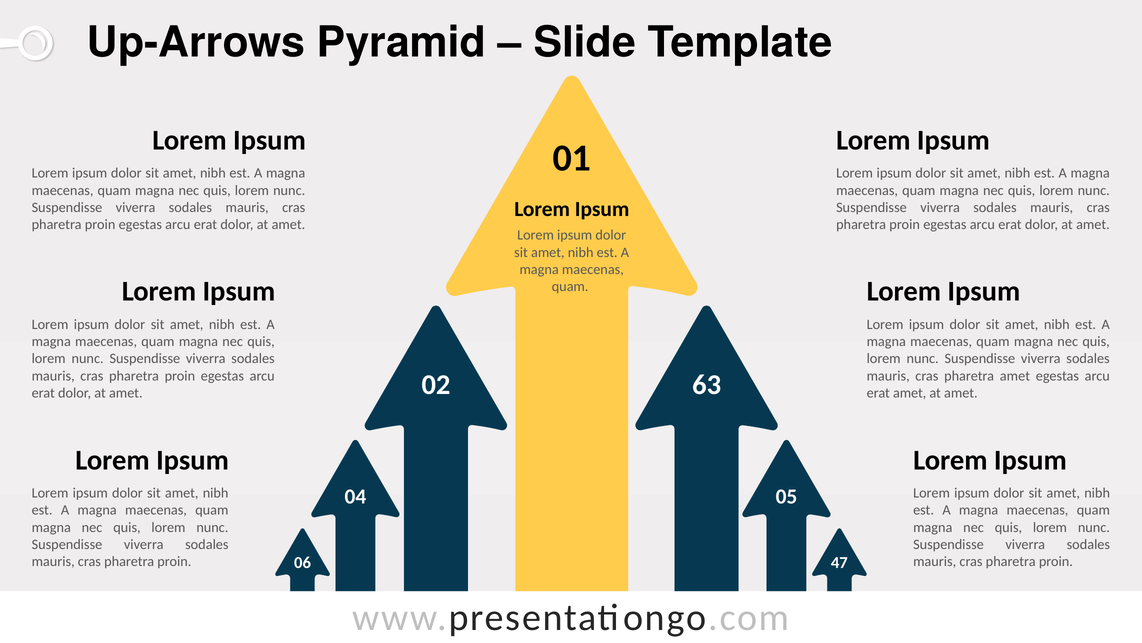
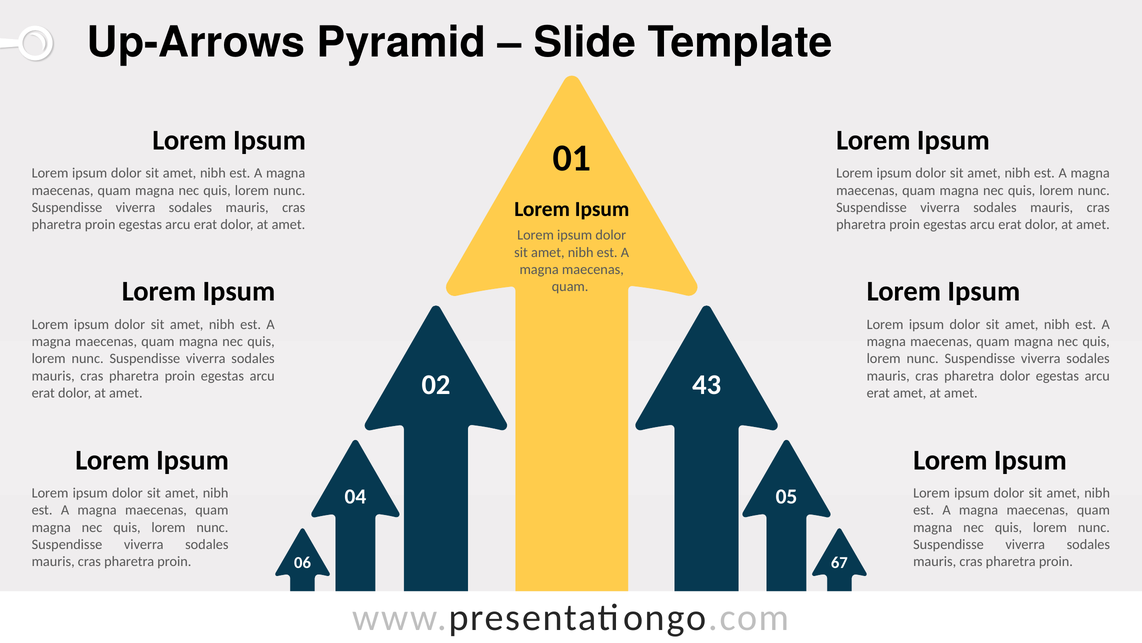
pharetra amet: amet -> dolor (1015, 376)
63: 63 -> 43 (707, 384)
47: 47 -> 67 (839, 562)
